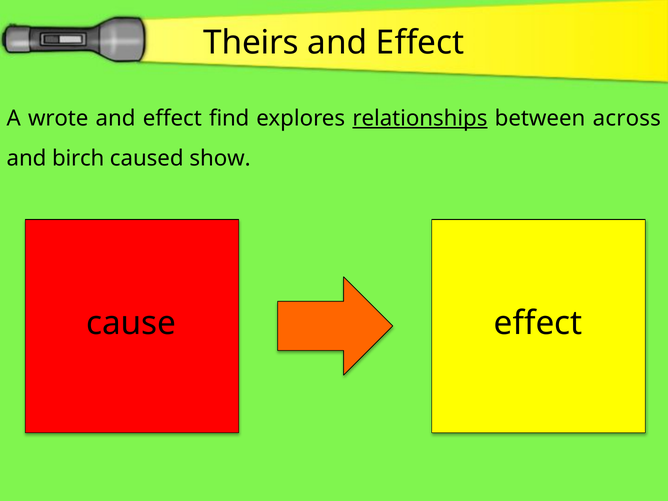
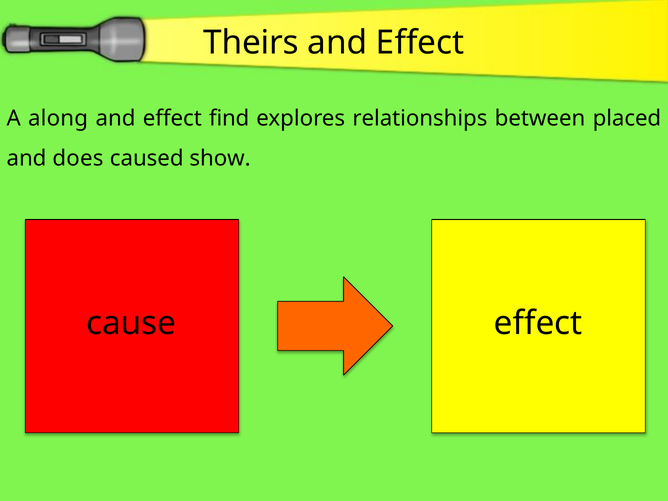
wrote: wrote -> along (58, 118)
relationships underline: present -> none (420, 118)
across: across -> placed (627, 118)
birch: birch -> does (78, 158)
